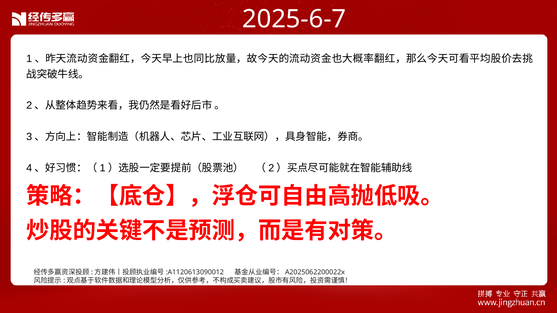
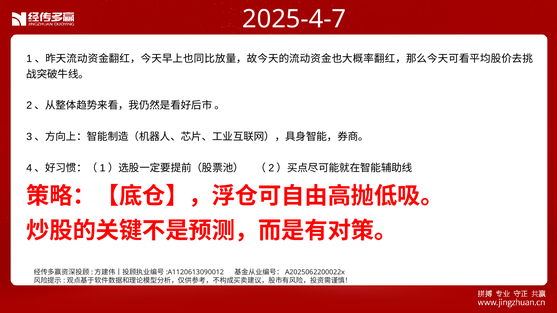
2025-6-7: 2025-6-7 -> 2025-4-7 (294, 19)
